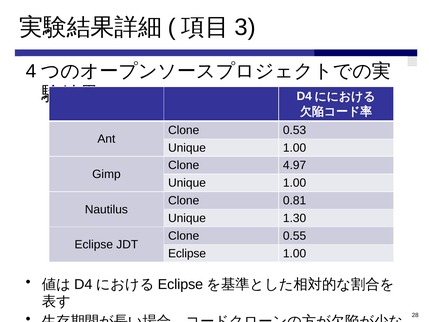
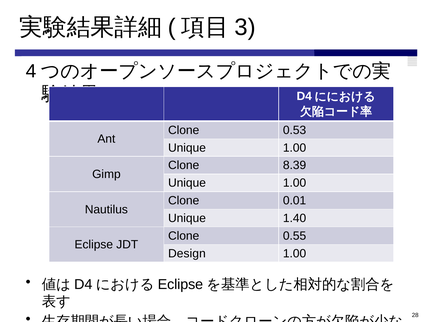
4.97: 4.97 -> 8.39 (295, 165)
0.81: 0.81 -> 0.01 (295, 200)
1.30: 1.30 -> 1.40 (295, 218)
Eclipse: Eclipse -> Design (187, 253)
